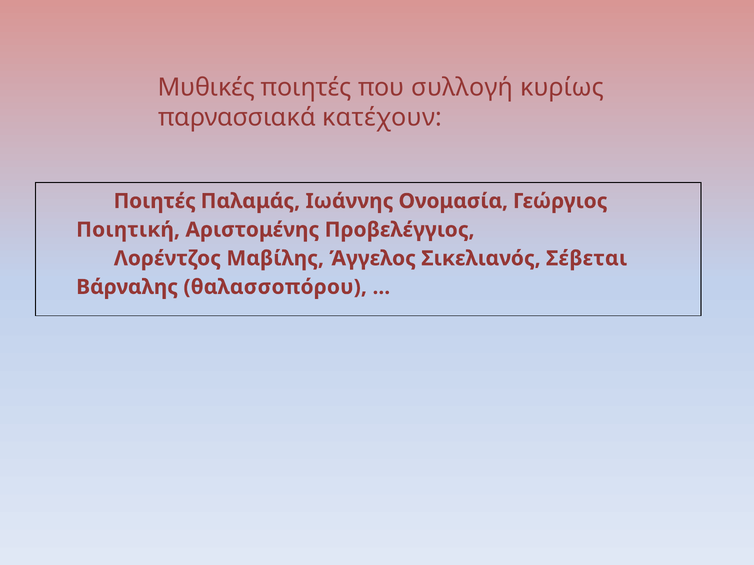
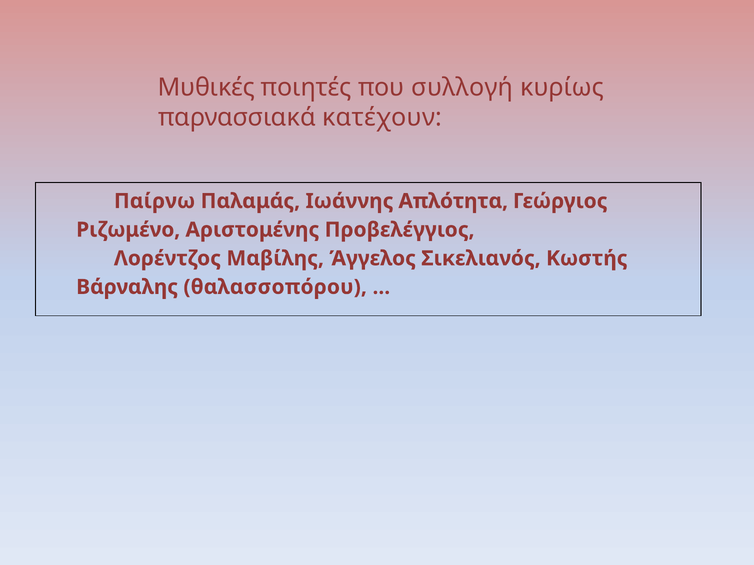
Ποιητές: Ποιητές -> Παίρνω (155, 201)
Ονομασία: Ονομασία -> Απλότητα (453, 201)
Ποιητική: Ποιητική -> Ριζωμένο (128, 230)
Σέβεται: Σέβεται -> Κωστής (587, 259)
